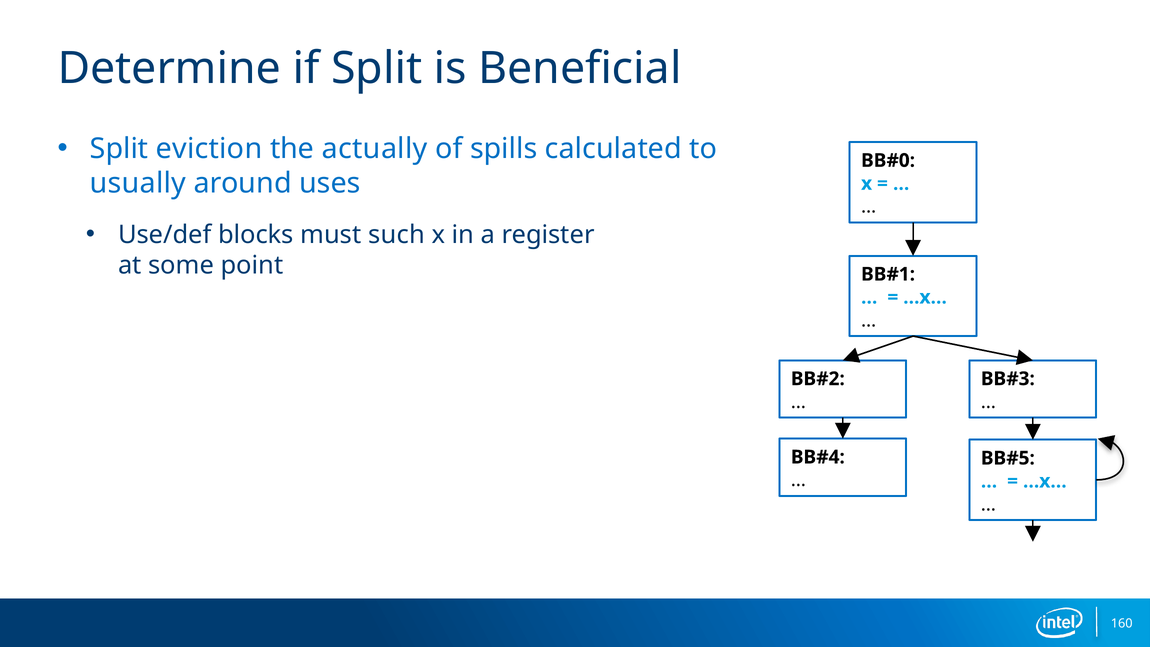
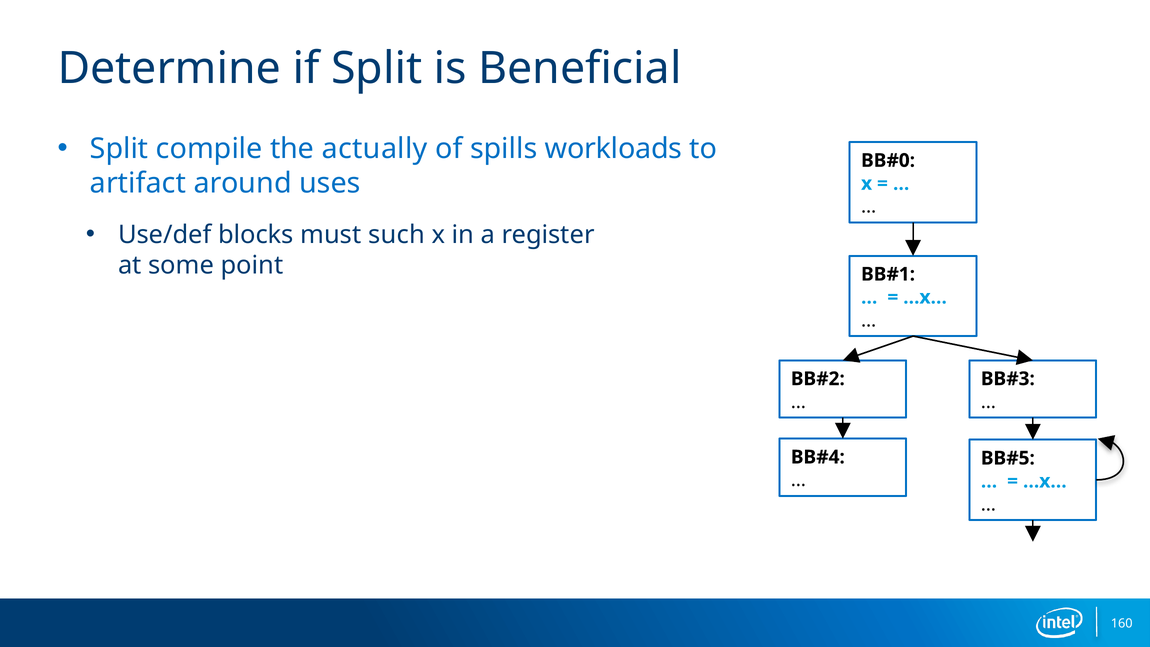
eviction: eviction -> compile (209, 149)
calculated: calculated -> workloads (614, 149)
usually: usually -> artifact (138, 183)
